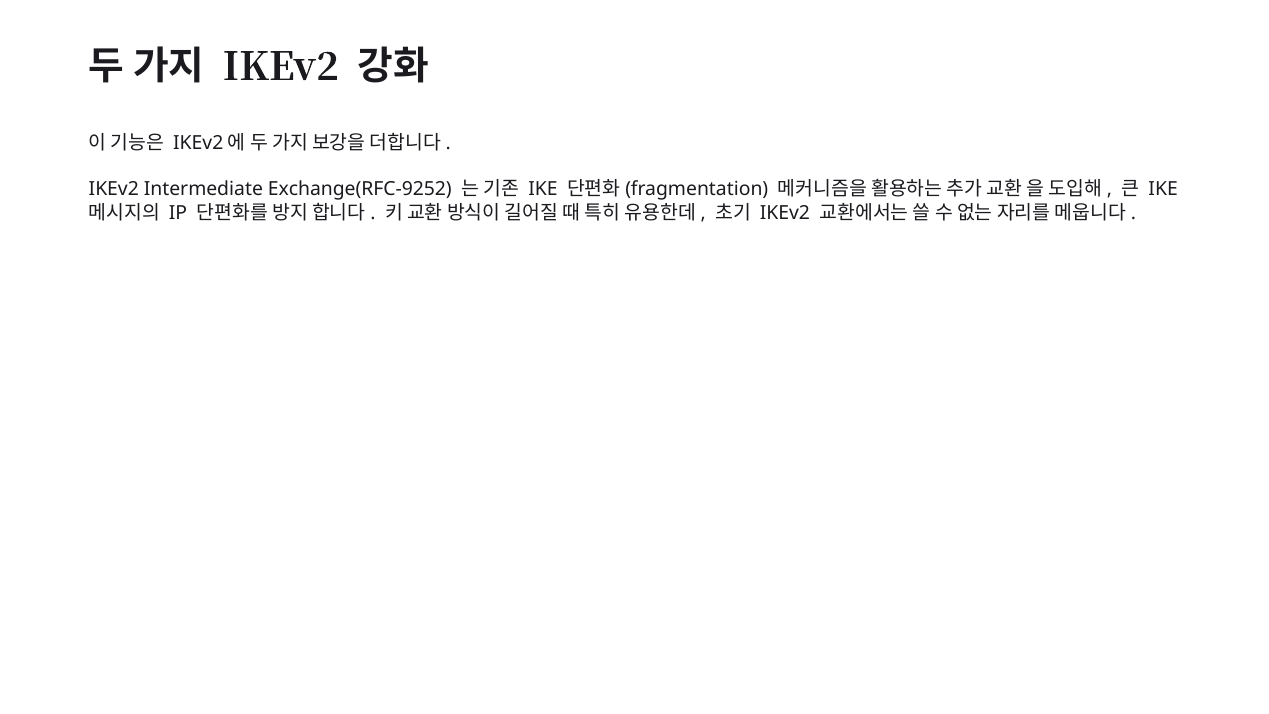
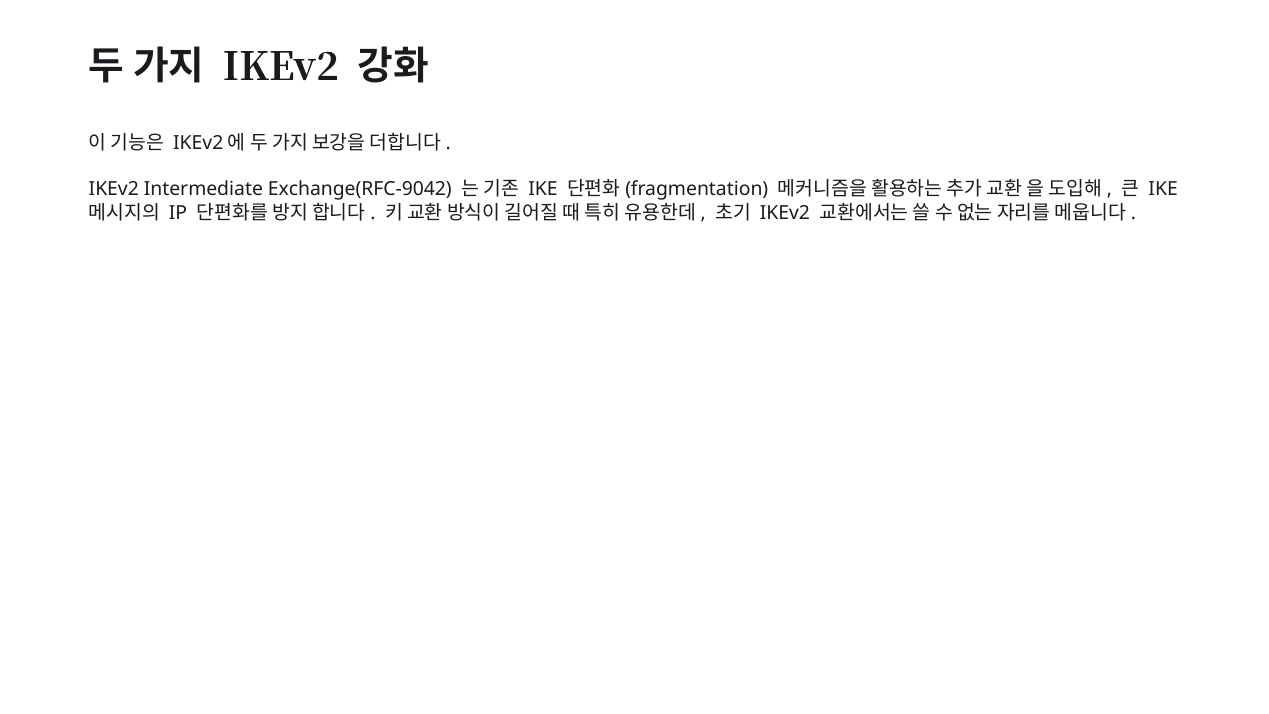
Exchange(RFC-9252: Exchange(RFC-9252 -> Exchange(RFC-9042 (360, 189)
